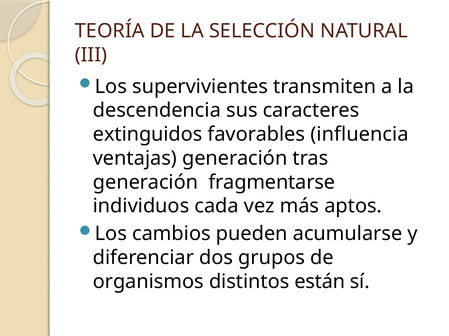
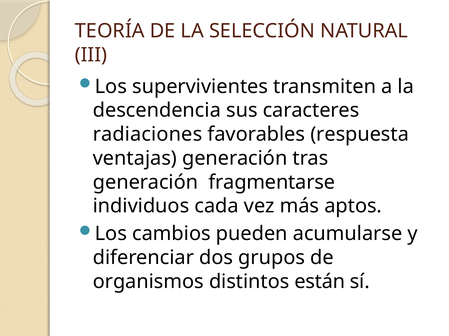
extinguidos: extinguidos -> radiaciones (148, 135)
influencia: influencia -> respuesta (360, 135)
